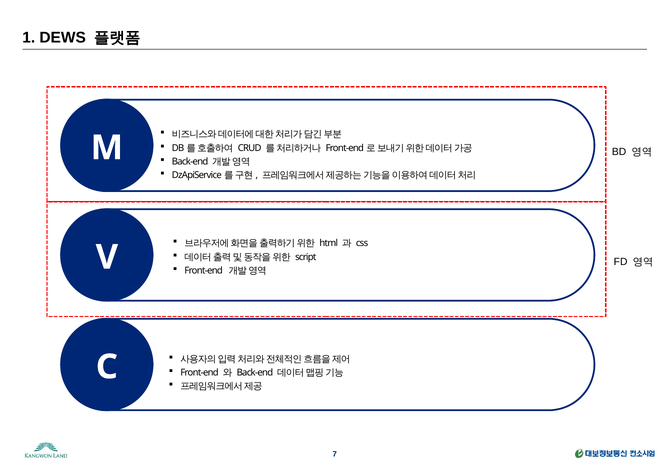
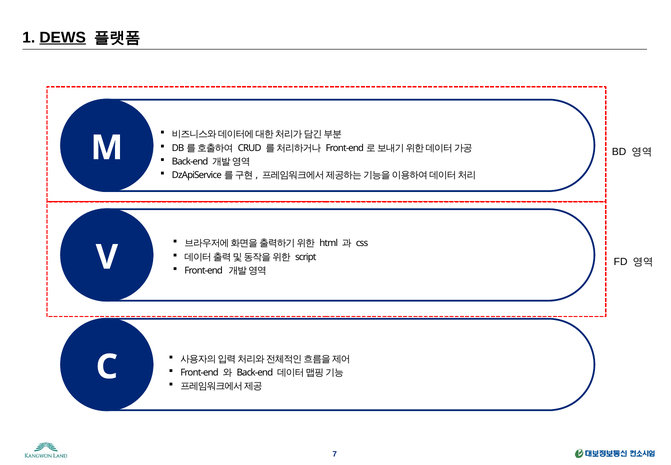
DEWS underline: none -> present (63, 37)
